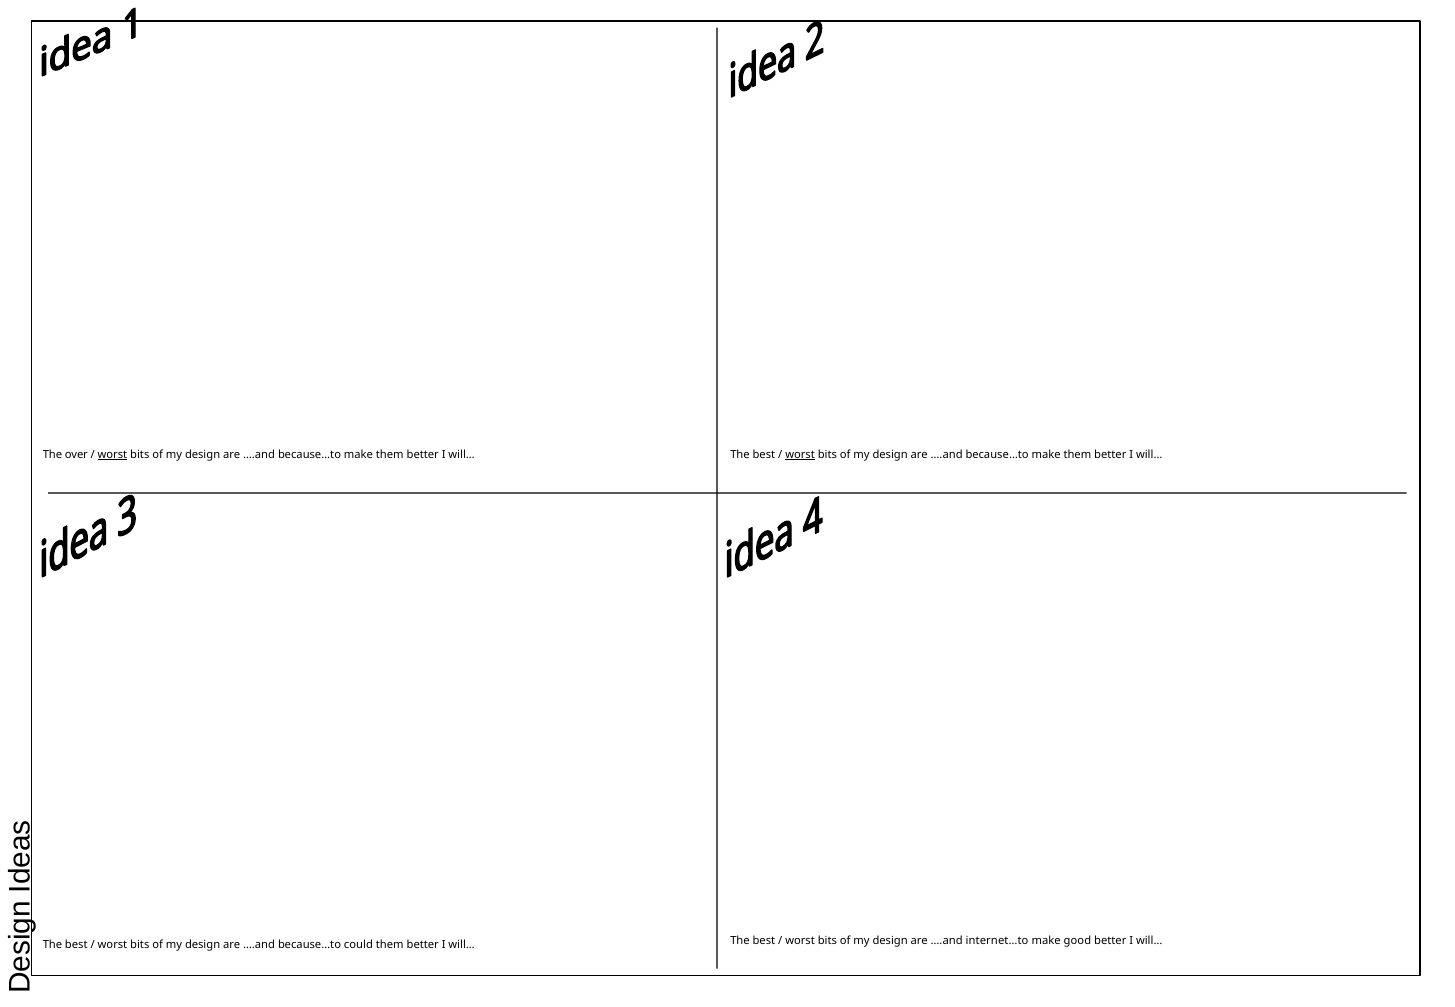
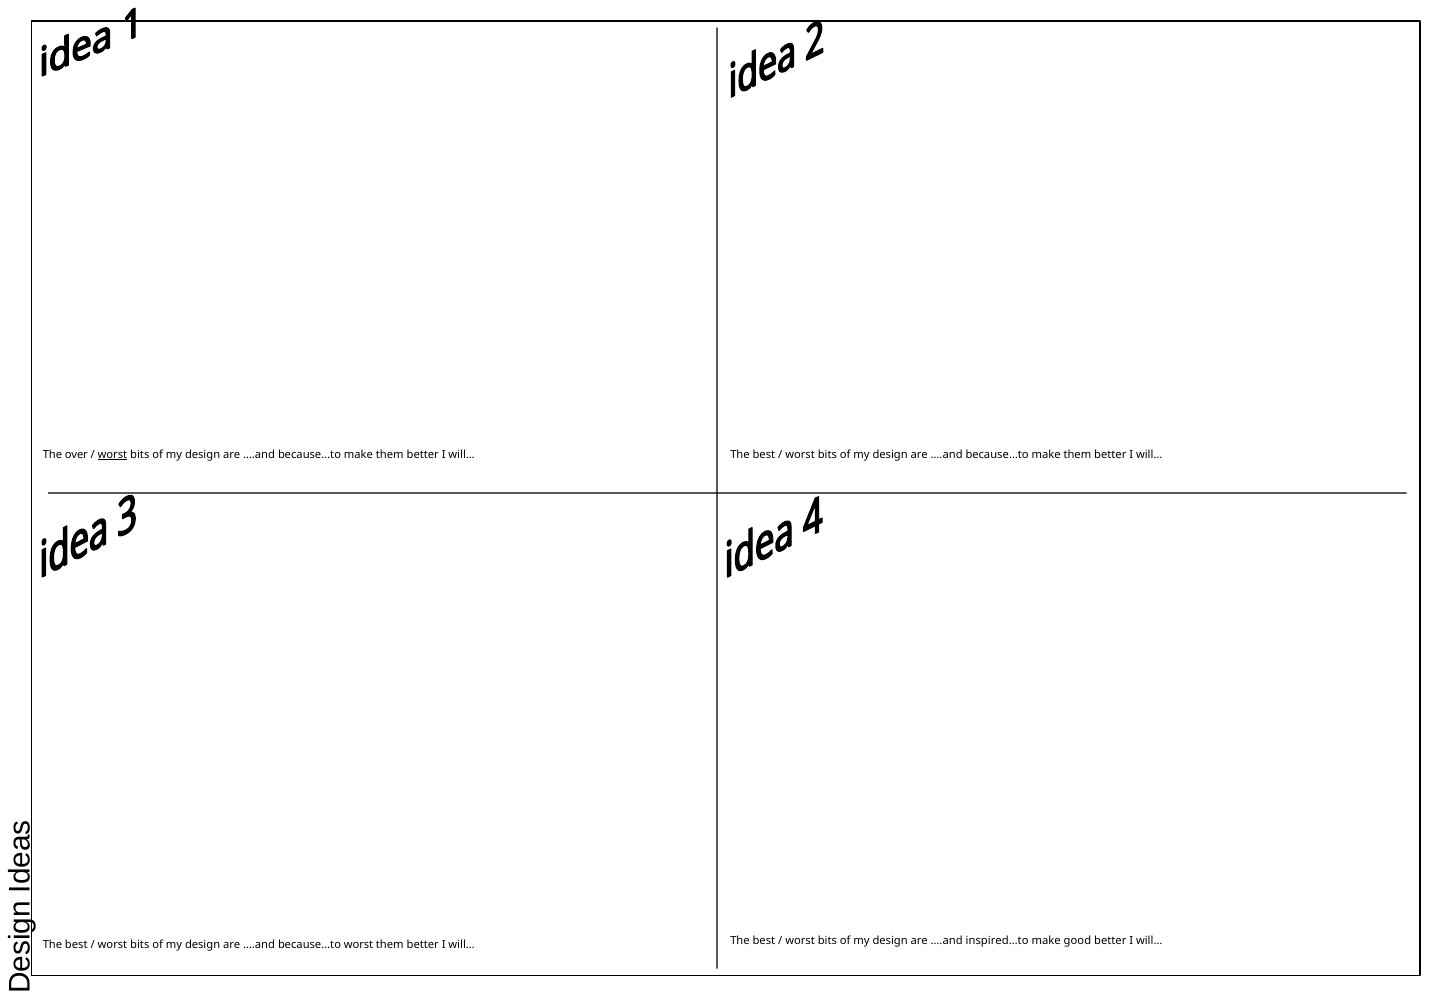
worst underline: present -> none (800, 455)
internet…to: internet…to -> inspired…to (997, 941)
because…to could: could -> worst (359, 945)
